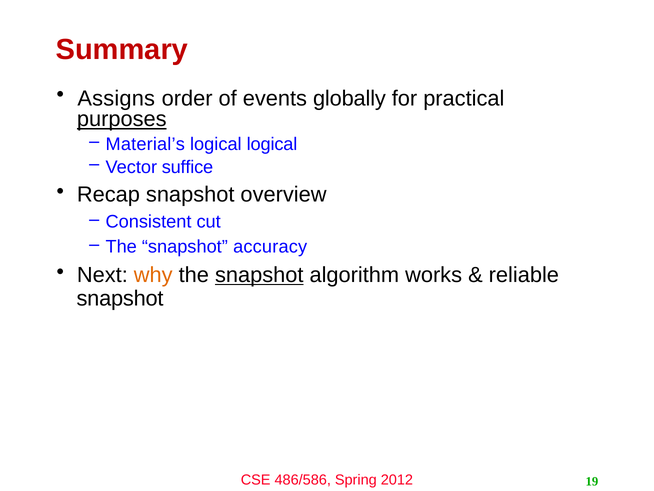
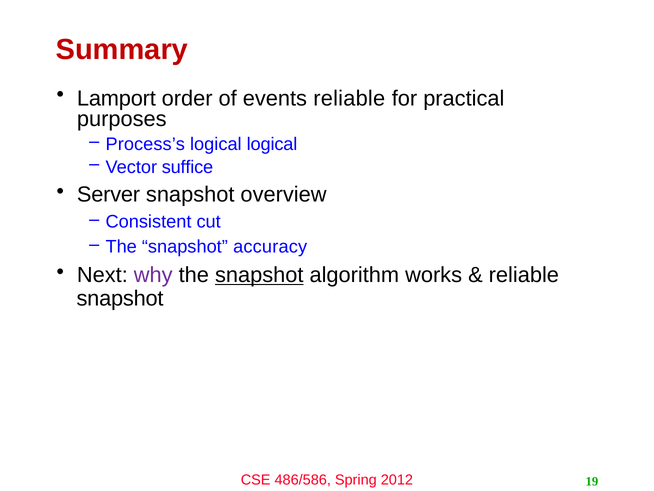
Assigns: Assigns -> Lamport (116, 98)
events globally: globally -> reliable (349, 98)
purposes underline: present -> none (122, 119)
Material’s: Material’s -> Process’s (145, 144)
Recap: Recap -> Server (109, 195)
why colour: orange -> purple (153, 275)
